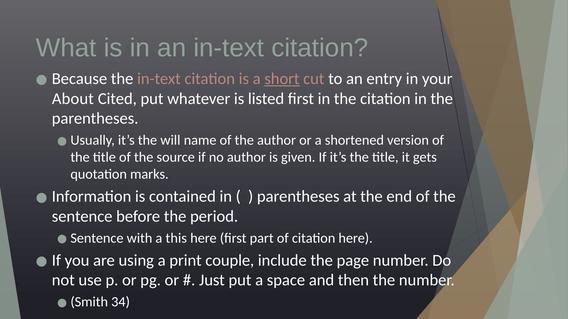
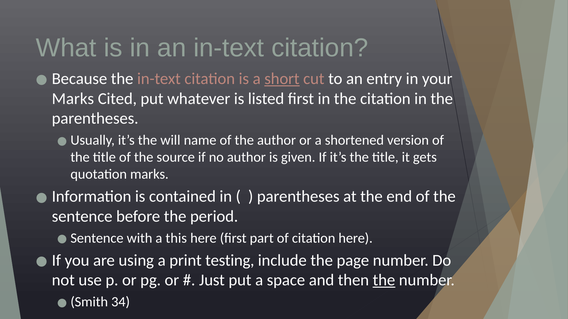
About: About -> Marks (73, 99)
couple: couple -> testing (230, 261)
the underline: none -> present (384, 281)
